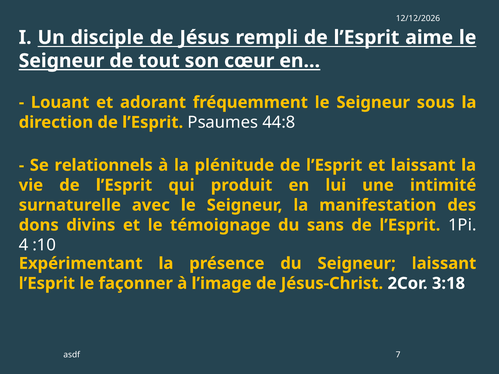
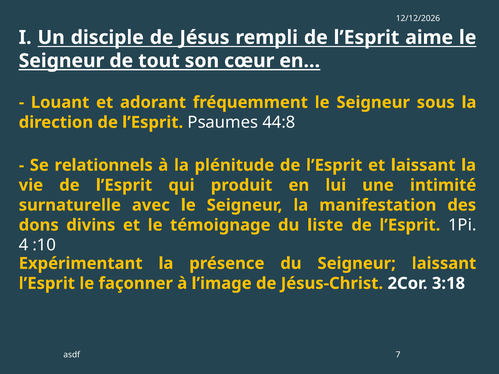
sans: sans -> liste (325, 225)
